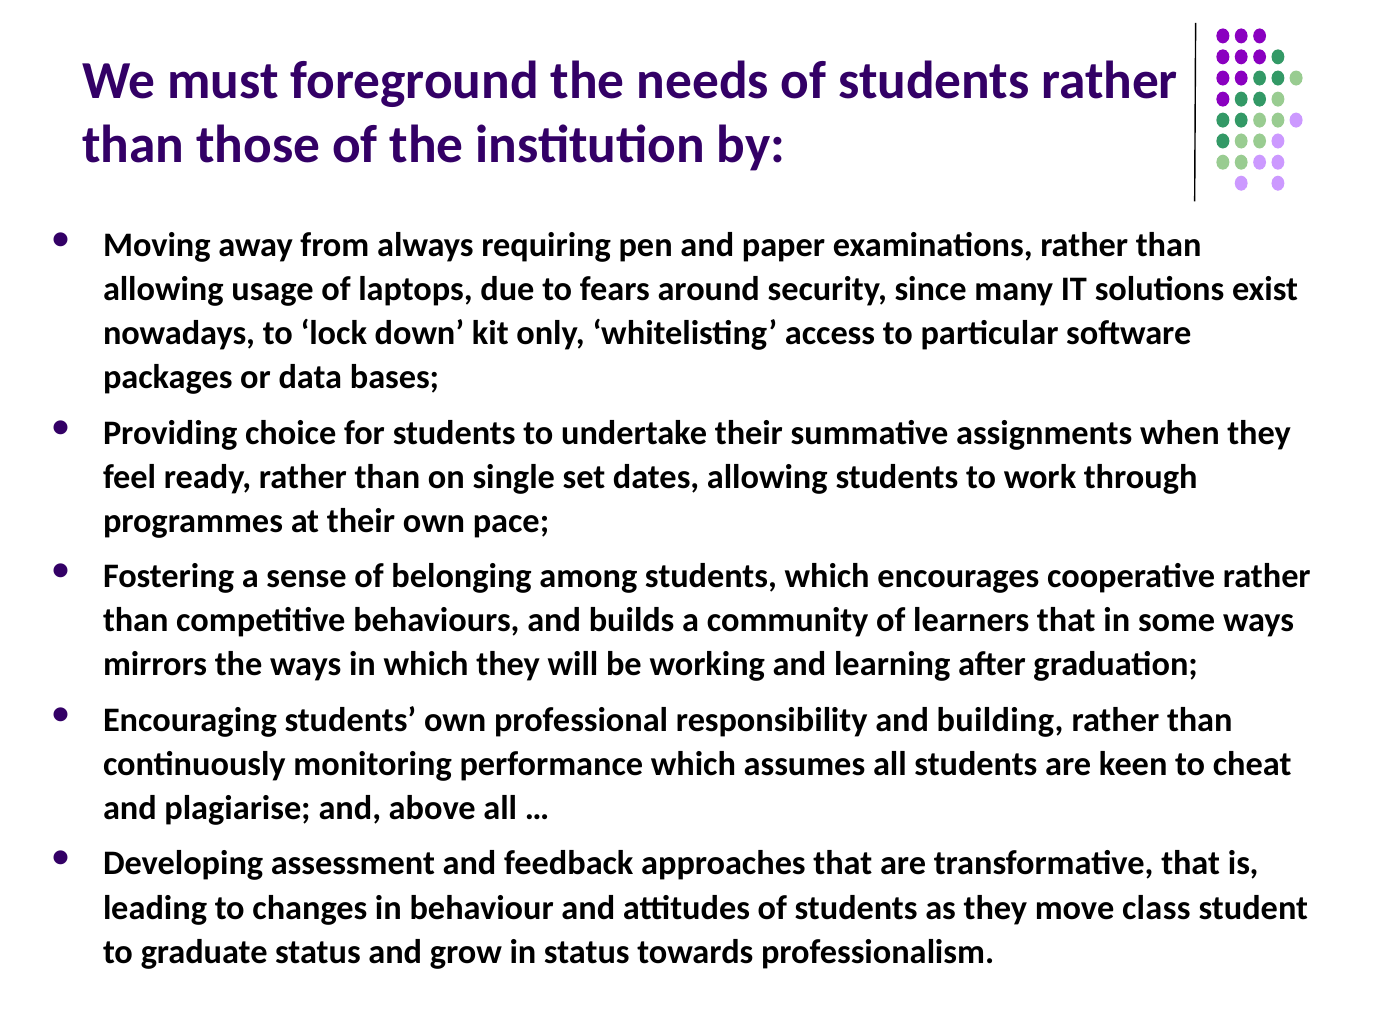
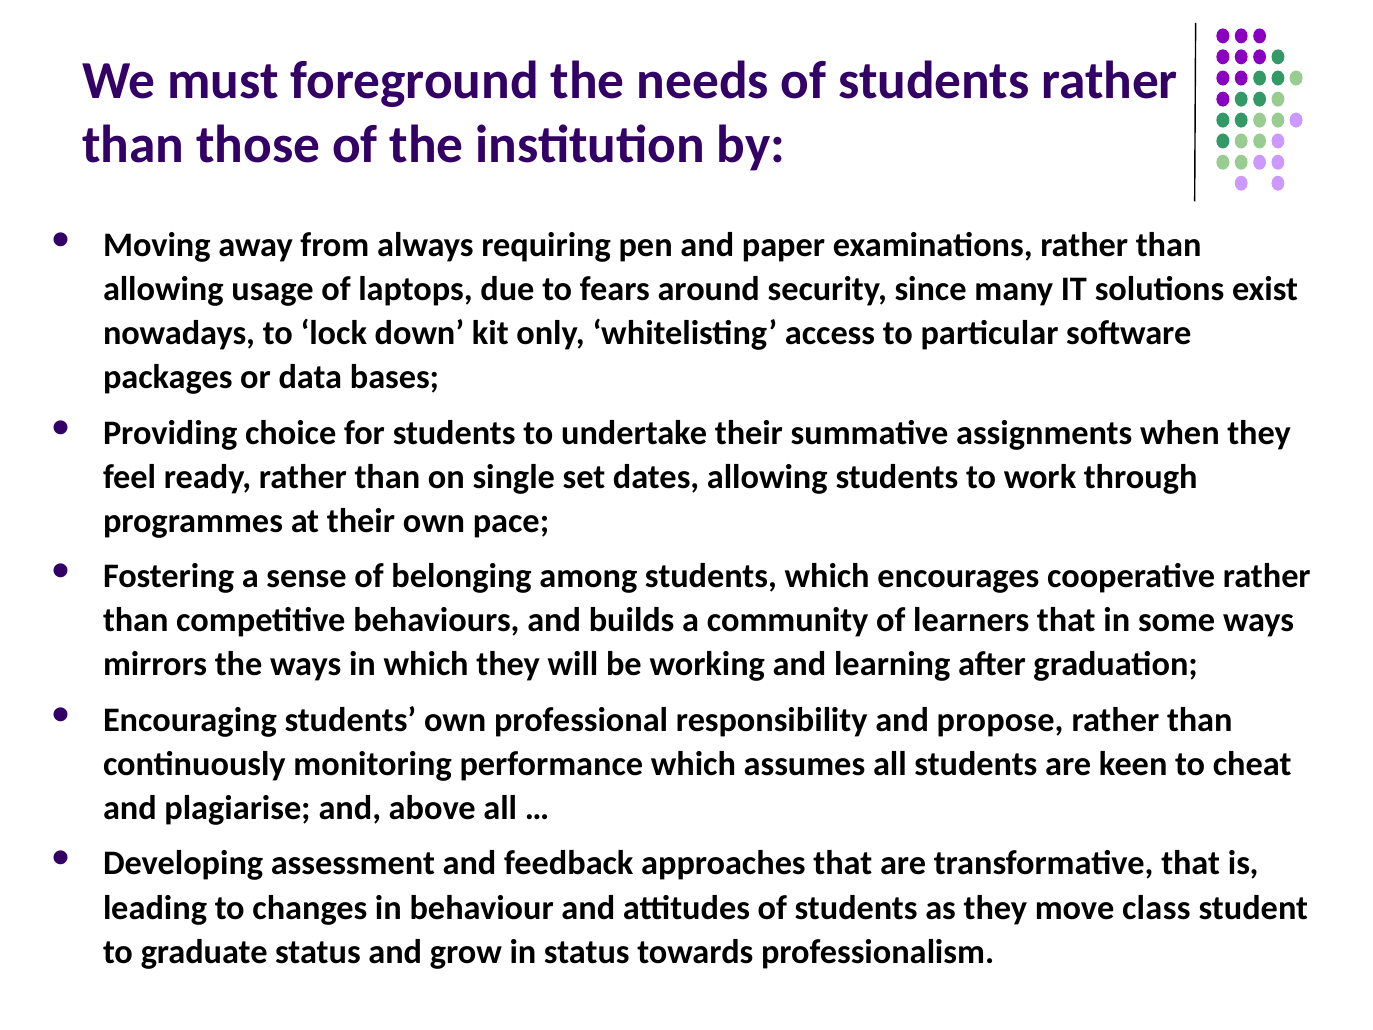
building: building -> propose (1000, 720)
